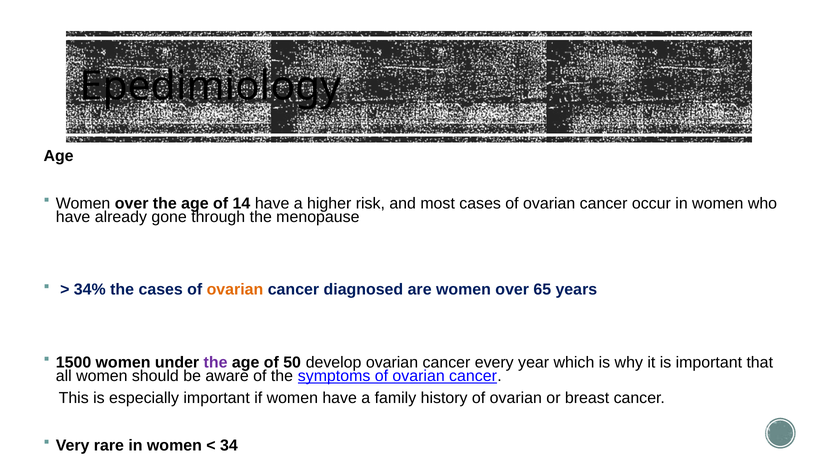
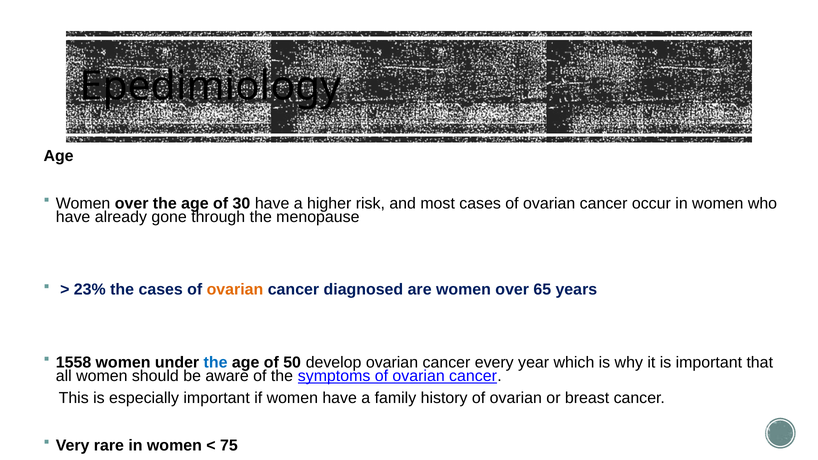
14: 14 -> 30 (241, 203)
34%: 34% -> 23% (90, 290)
1500: 1500 -> 1558 (74, 362)
the colour: purple -> blue (216, 362)
34: 34 -> 75 (229, 445)
